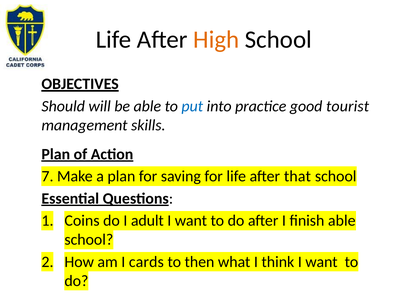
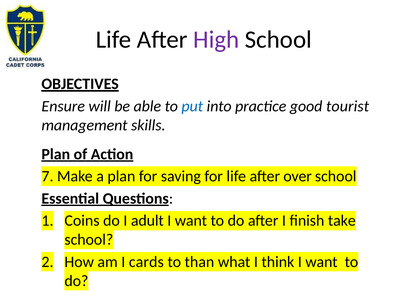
High colour: orange -> purple (216, 39)
Should: Should -> Ensure (63, 106)
that: that -> over (298, 176)
finish able: able -> take (342, 221)
then: then -> than (199, 262)
